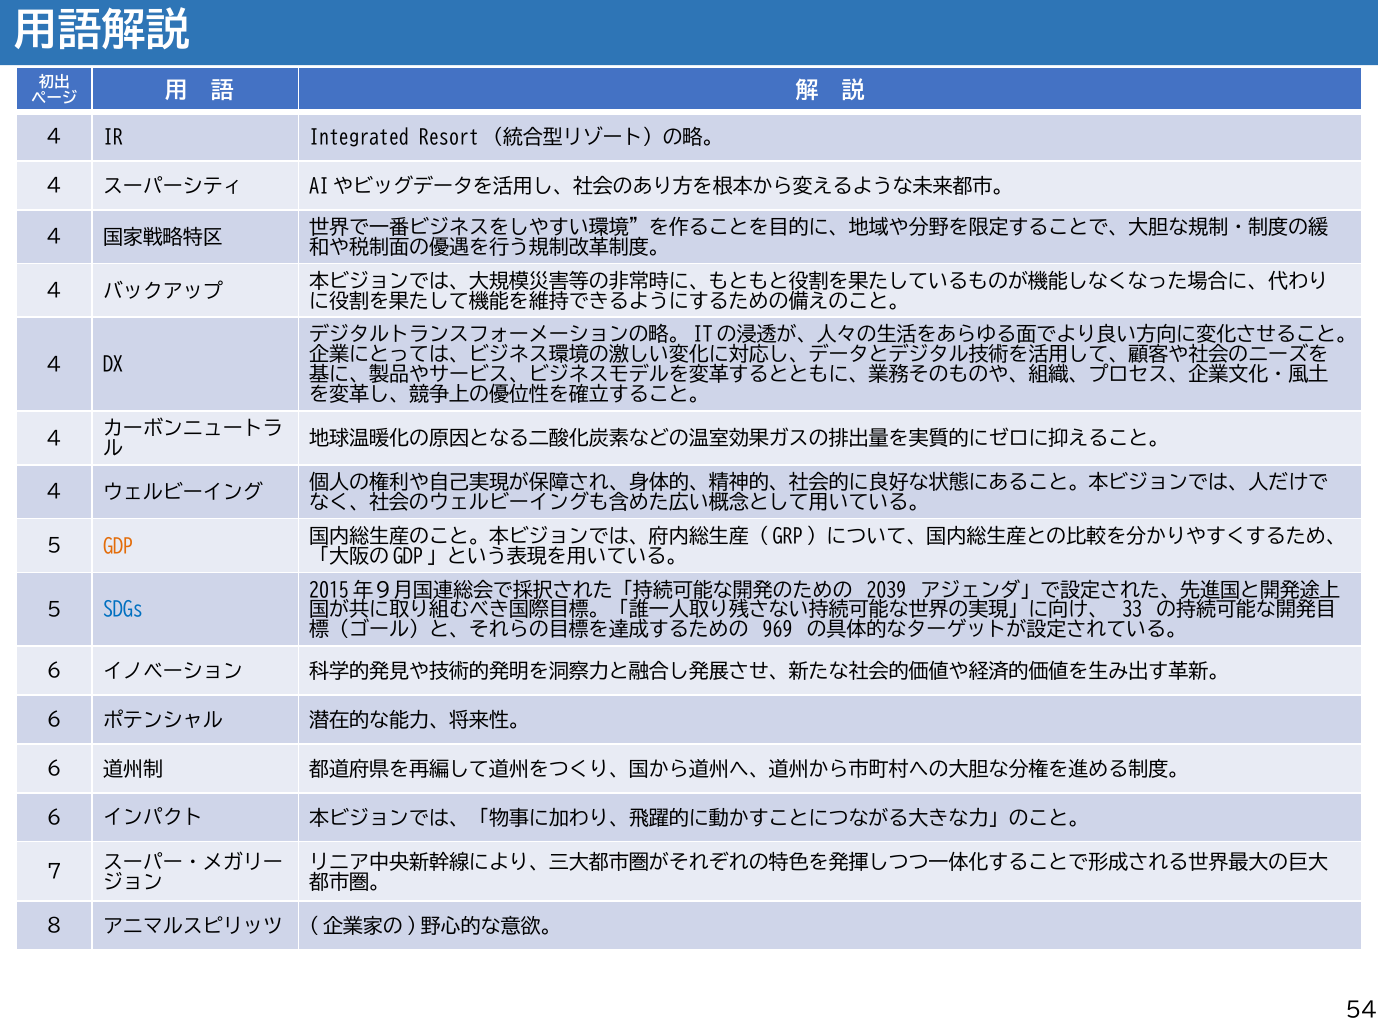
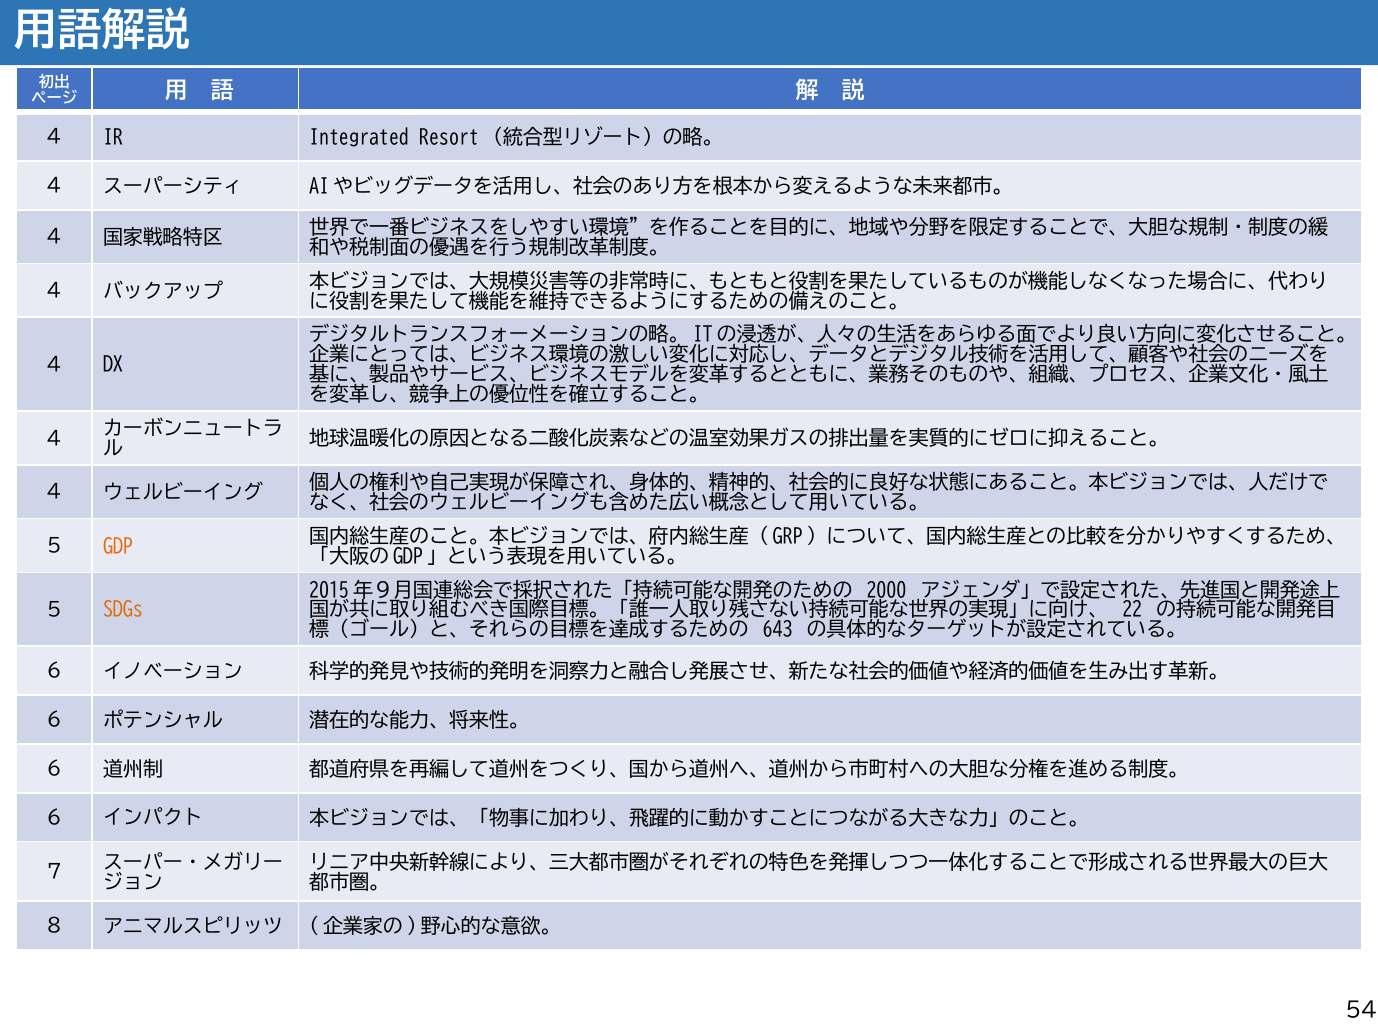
2039: 2039 -> 2000 (886, 590)
33: 33 -> 22 (1132, 610)
SDGs colour: blue -> orange (123, 610)
969: 969 -> 643 (778, 630)
